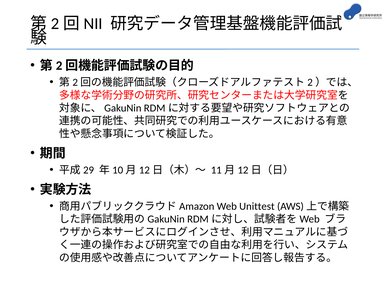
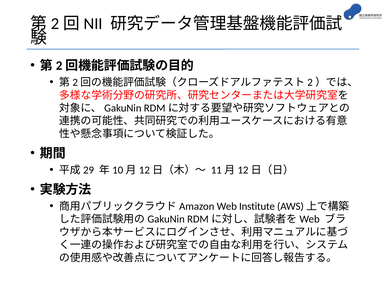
Unittest: Unittest -> Institute (257, 206)
